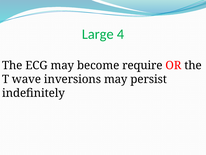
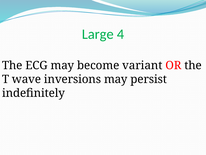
require: require -> variant (142, 65)
